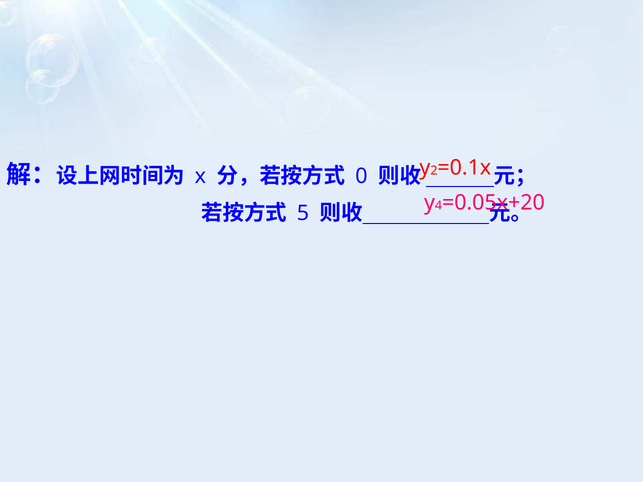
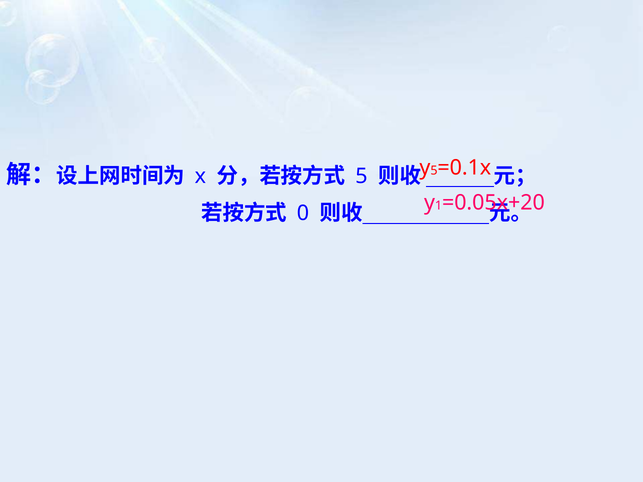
2: 2 -> 5 (434, 170)
0: 0 -> 5 (361, 176)
4: 4 -> 1 (439, 206)
5: 5 -> 0 (303, 213)
